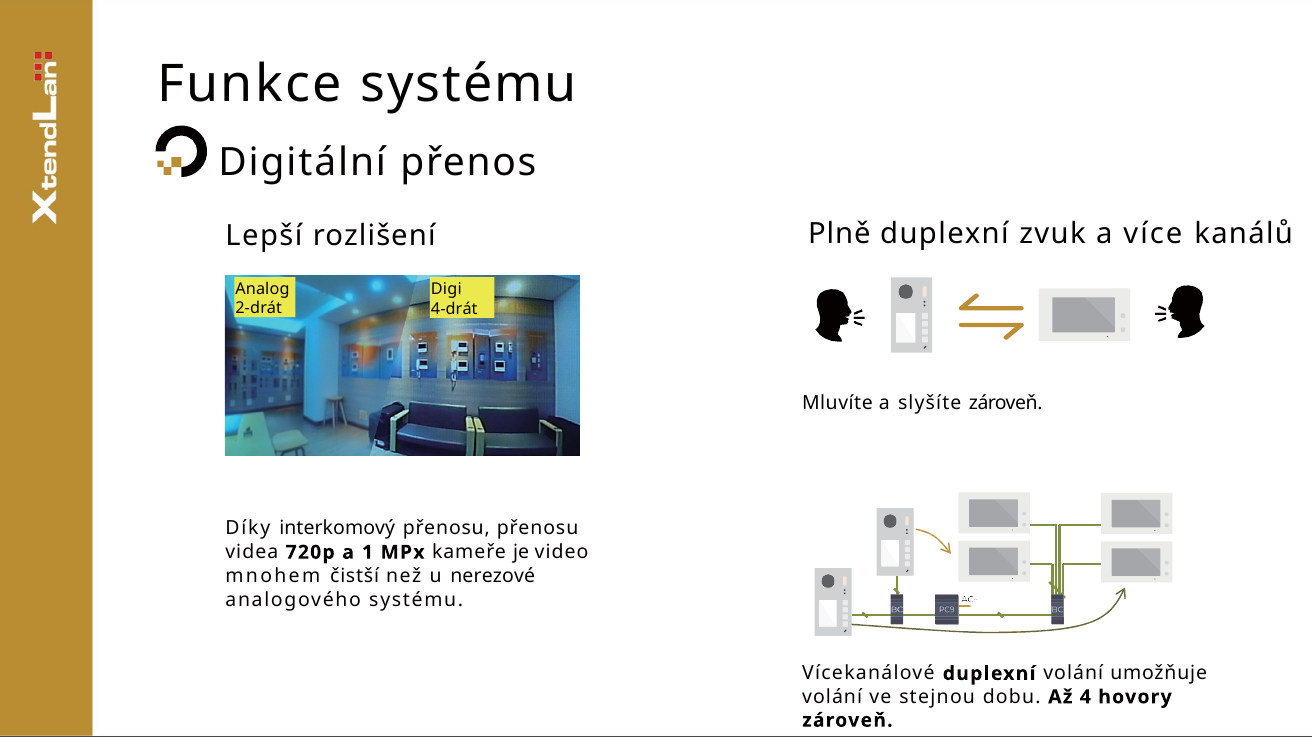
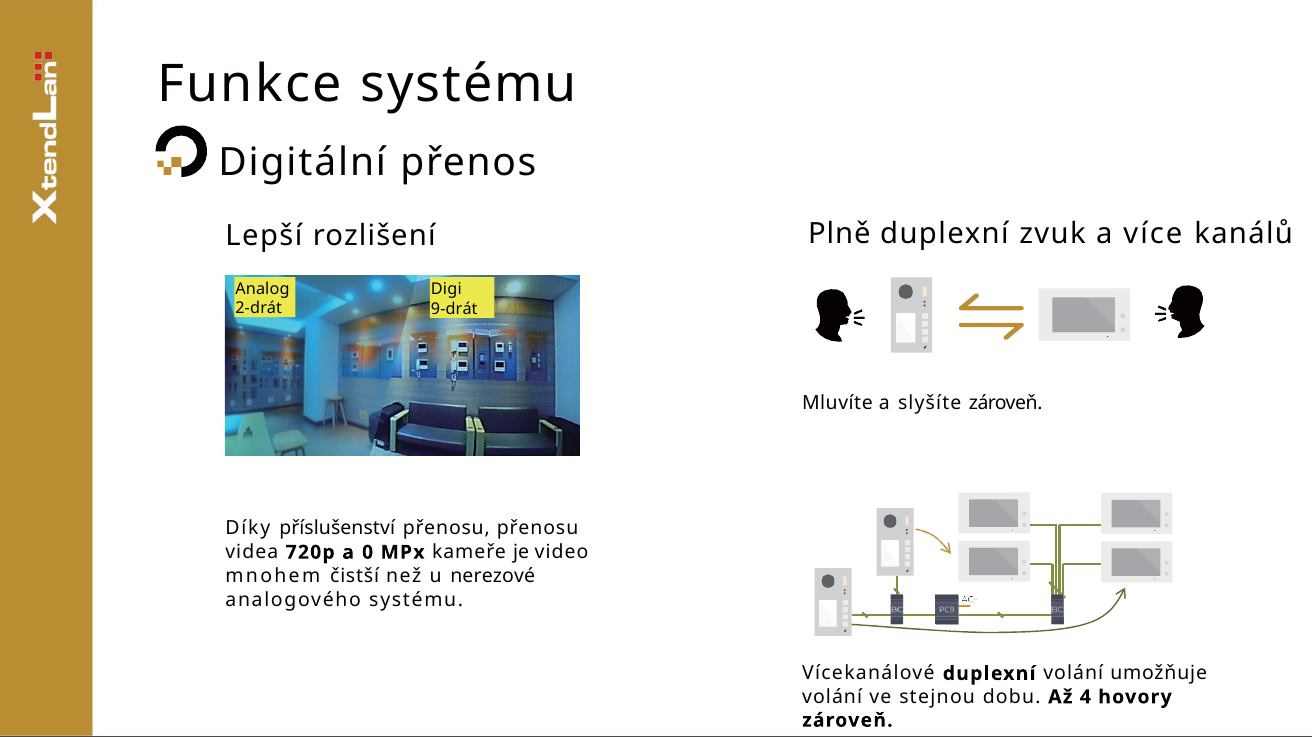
4-drát: 4-drát -> 9-drát (454, 309)
interkomový: interkomový -> příslušenství (337, 528)
1: 1 -> 0 (368, 552)
